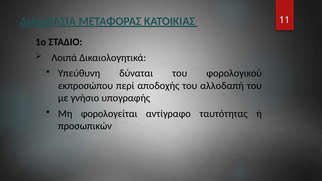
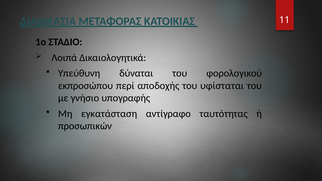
αλλοδαπή: αλλοδαπή -> υφίσταται (222, 86)
φορολογείται: φορολογείται -> εγκατάσταση (109, 114)
